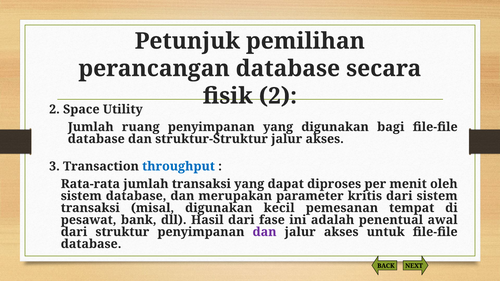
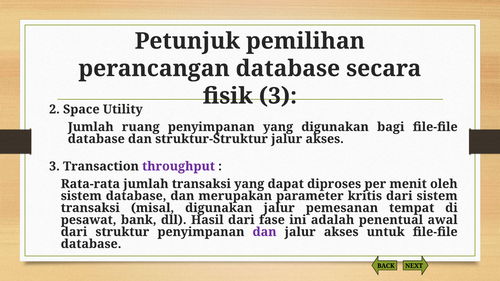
fisik 2: 2 -> 3 (278, 96)
throughput colour: blue -> purple (179, 166)
digunakan kecil: kecil -> jalur (279, 208)
